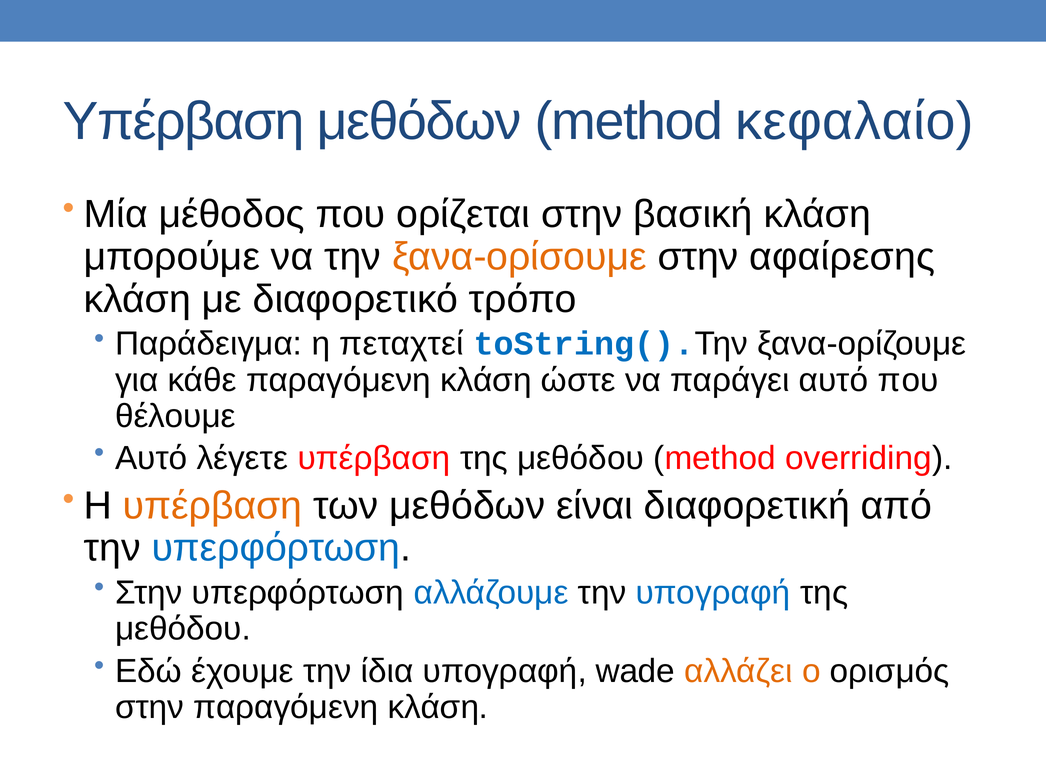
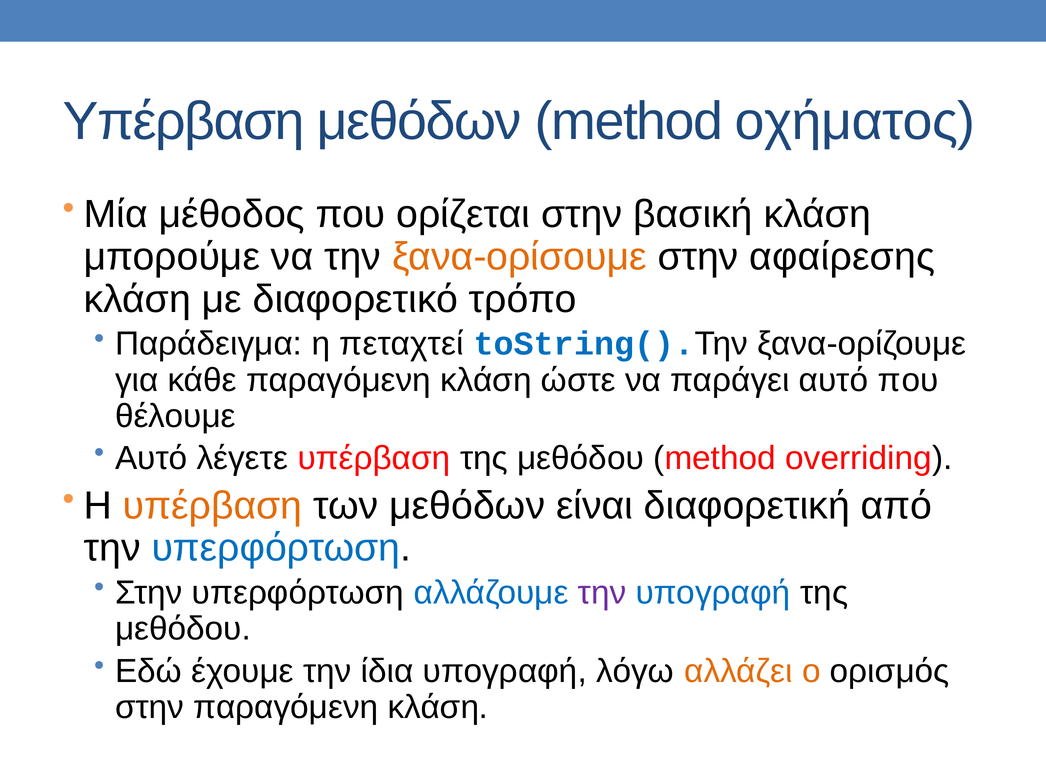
κεφαλαίο: κεφαλαίο -> οχήματος (855, 121)
την colour: black -> purple (602, 593)
wade: wade -> λόγω (635, 672)
